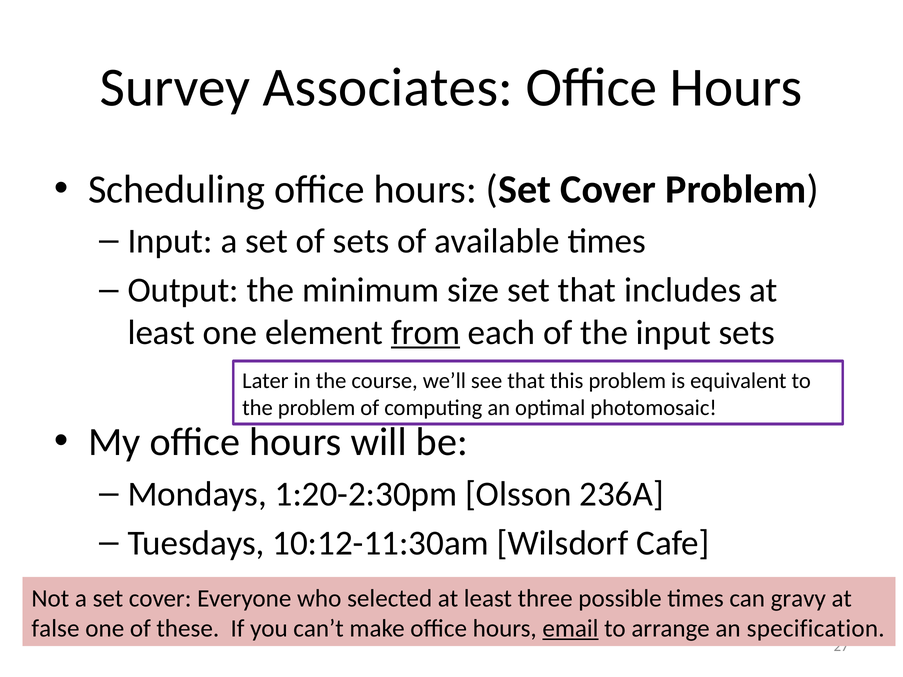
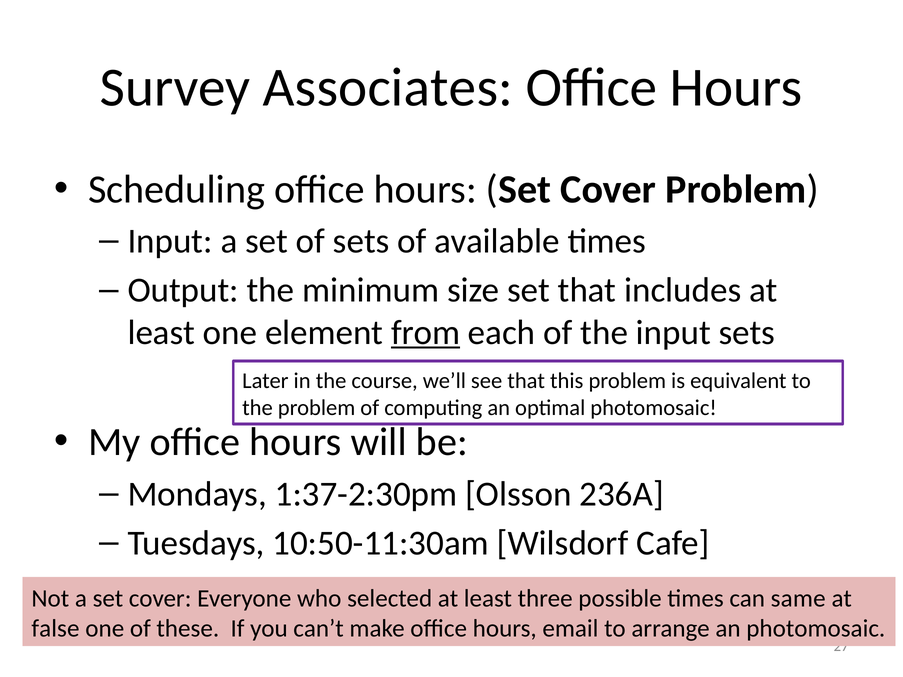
1:20-2:30pm: 1:20-2:30pm -> 1:37-2:30pm (366, 494)
10:12-11:30am: 10:12-11:30am -> 10:50-11:30am (381, 543)
gravy: gravy -> same (798, 598)
email underline: present -> none (570, 629)
an specification: specification -> photomosaic (816, 629)
